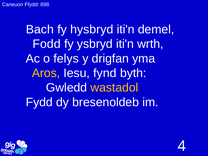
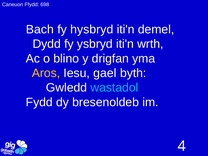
Fodd: Fodd -> Dydd (47, 44)
felys: felys -> blino (66, 59)
fynd: fynd -> gael (105, 73)
wastadol colour: yellow -> light blue (114, 88)
